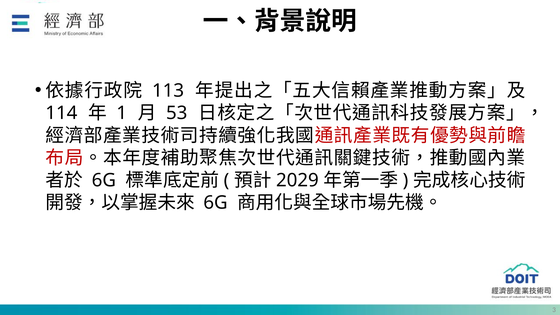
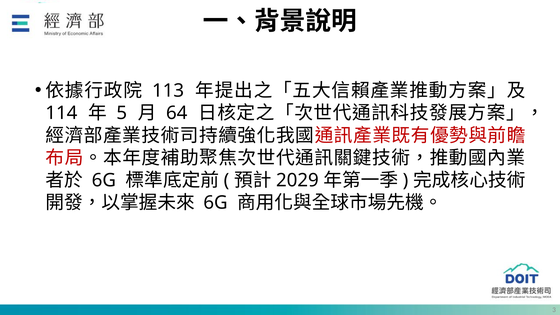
1: 1 -> 5 (122, 113)
53: 53 -> 64 (177, 113)
